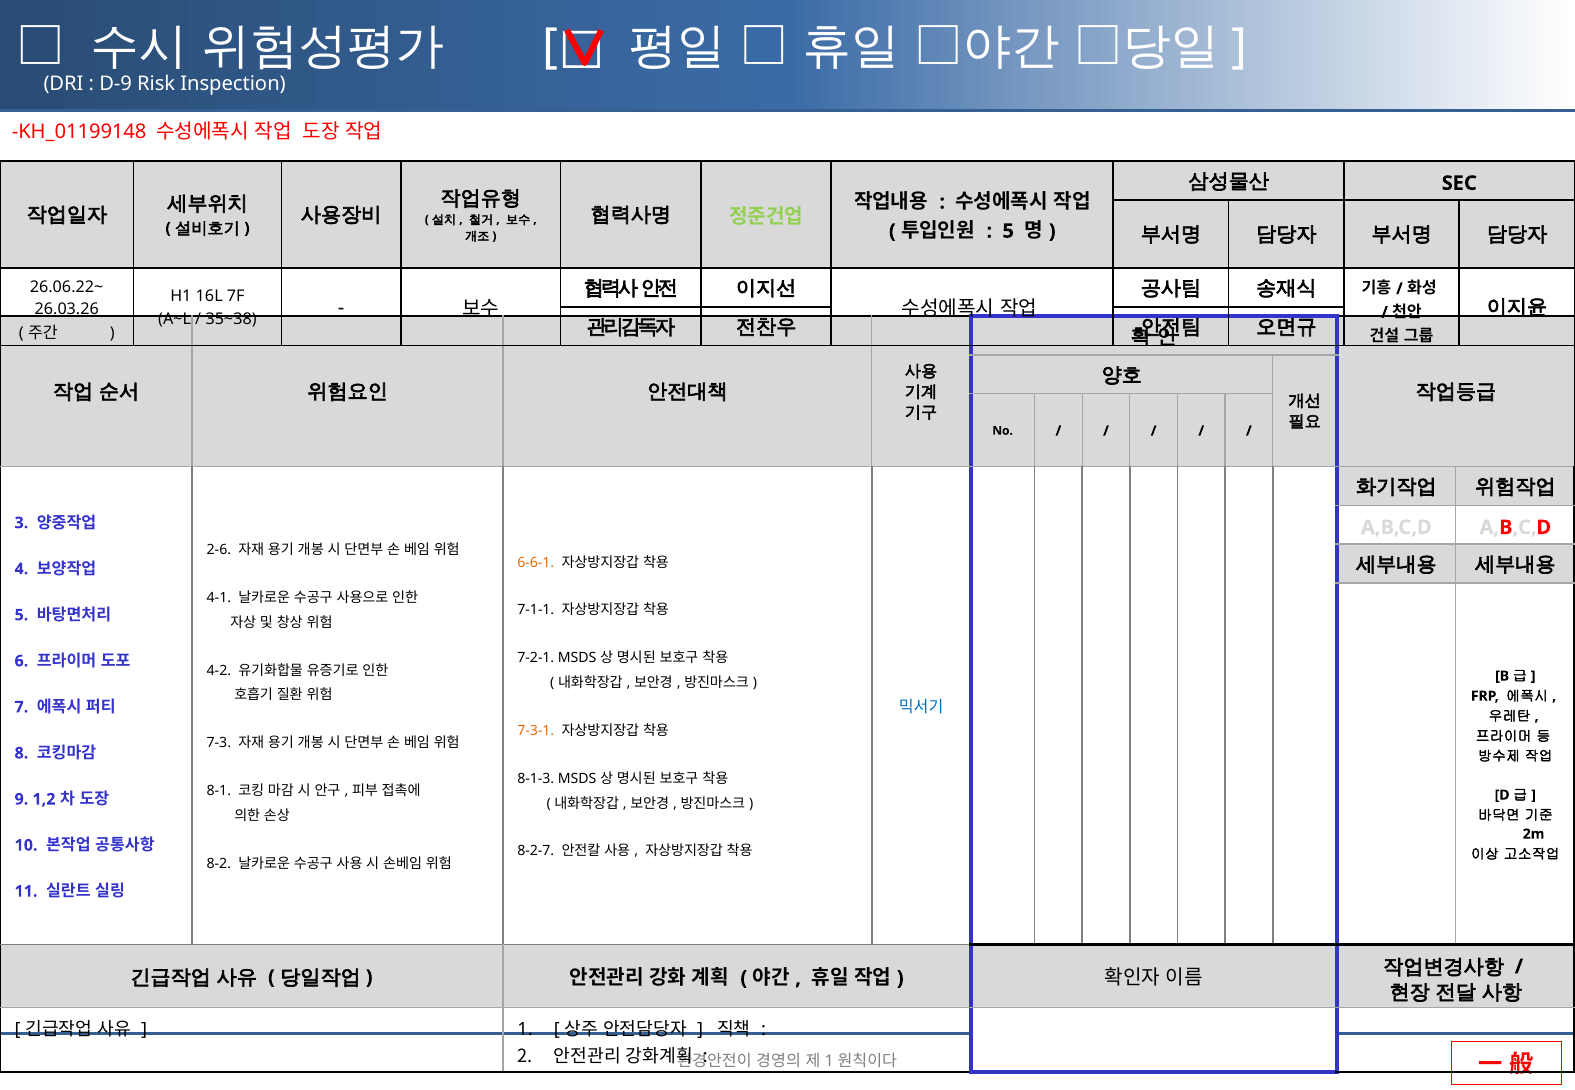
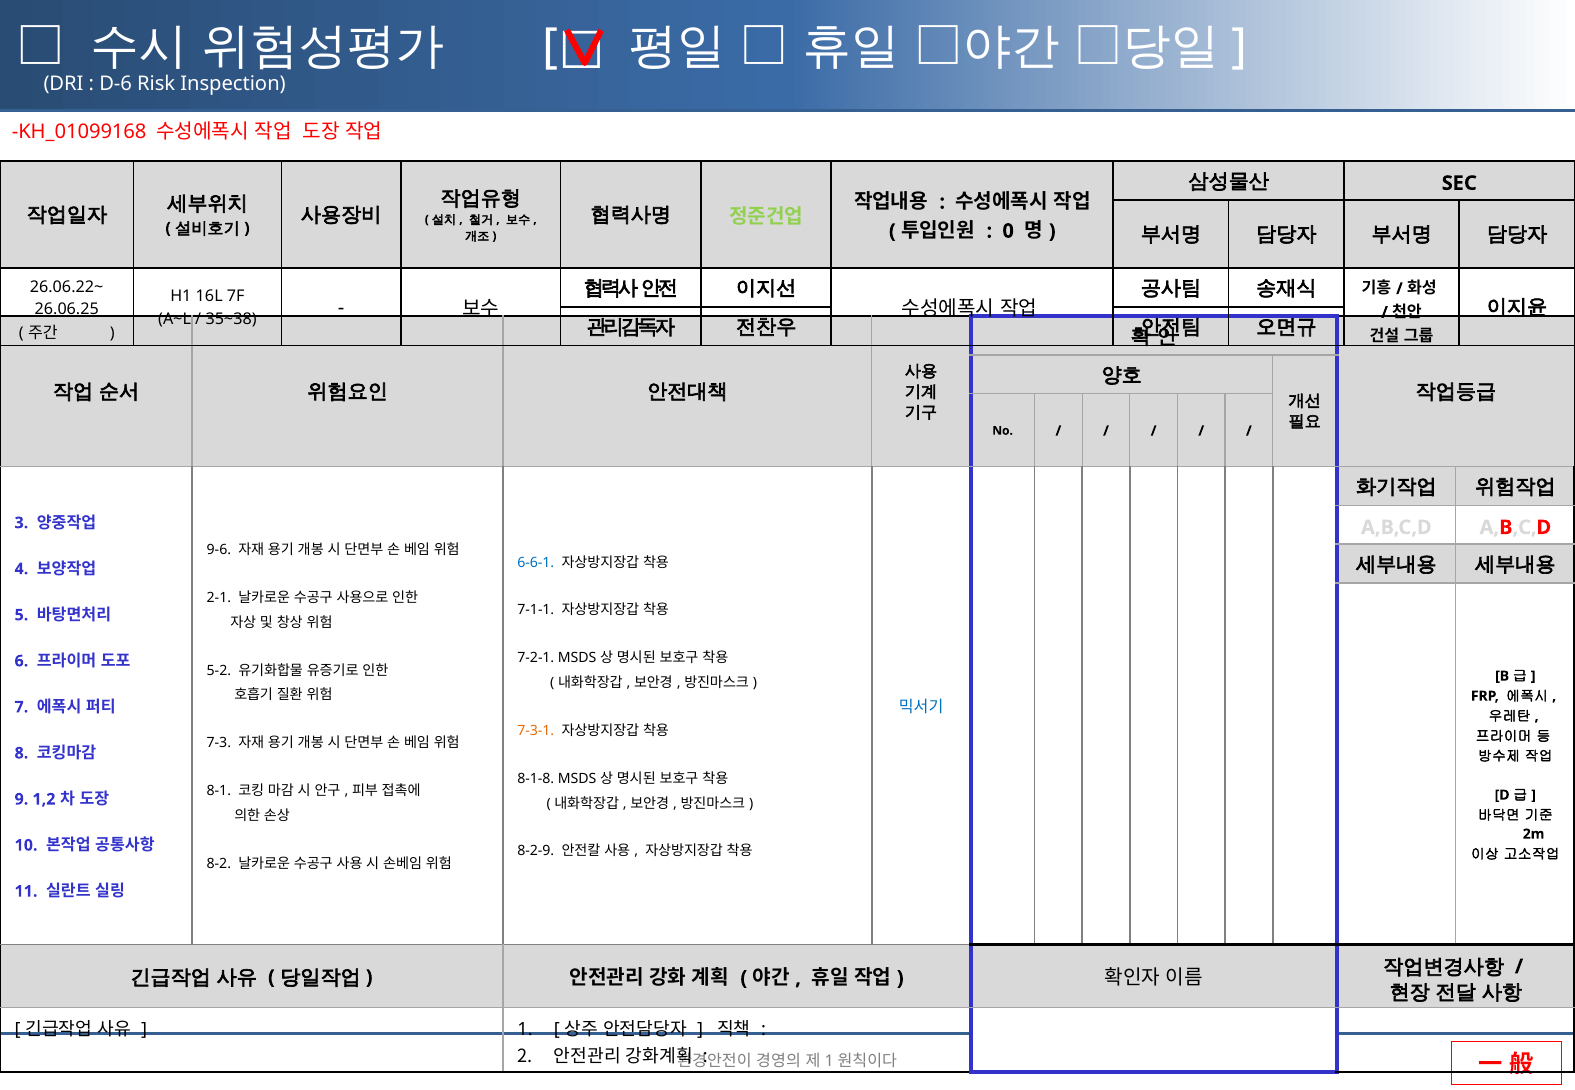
D-9: D-9 -> D-6 (116, 84)
KH_01199148: KH_01199148 -> KH_01099168 (79, 132)
5: 5 -> 0 (1008, 231)
26.03.26: 26.03.26 -> 26.06.25 (67, 310)
2-6: 2-6 -> 9-6 (219, 550)
6-6-1 colour: orange -> blue (536, 563)
4-1: 4-1 -> 2-1 (219, 598)
4-2: 4-2 -> 5-2 (219, 671)
8-1-3: 8-1-3 -> 8-1-8 (536, 779)
8-2-7: 8-2-7 -> 8-2-9 (536, 852)
